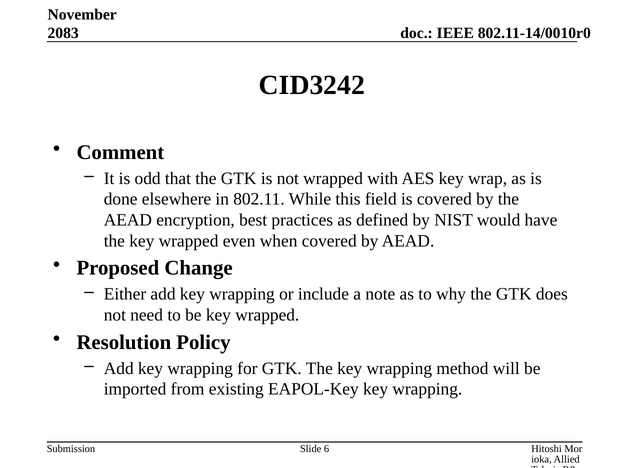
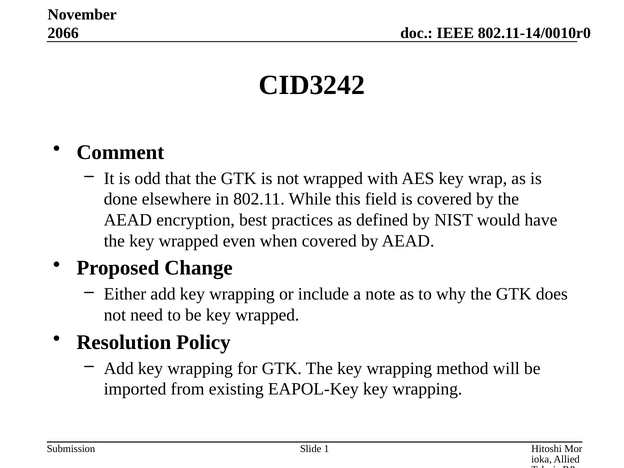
2083: 2083 -> 2066 (63, 33)
6: 6 -> 1 (327, 449)
